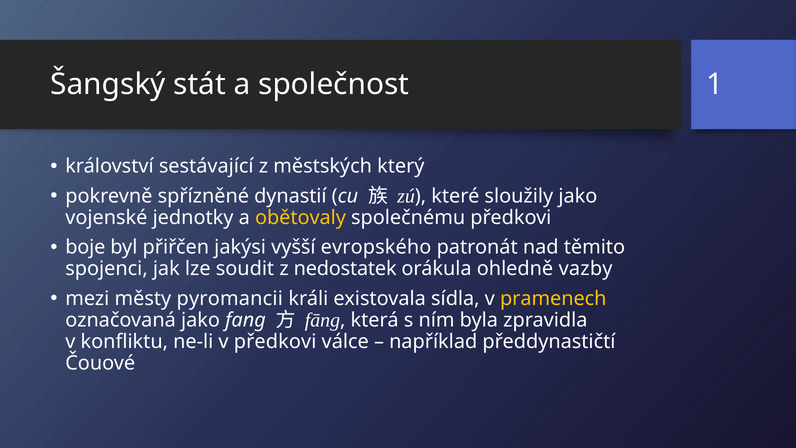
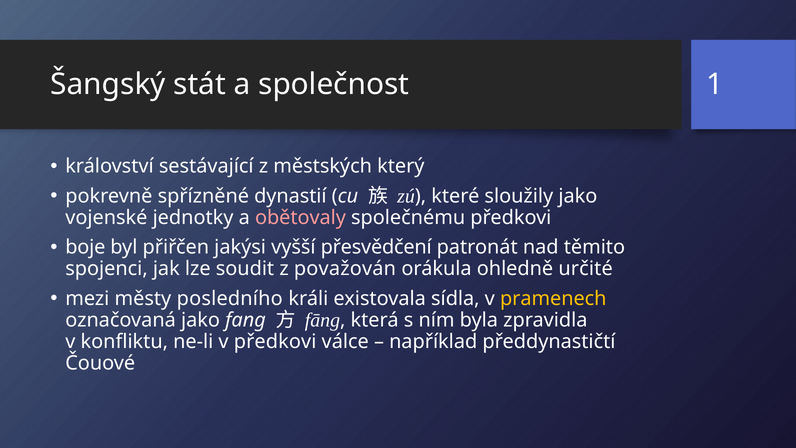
obětovaly colour: yellow -> pink (300, 217)
evropského: evropského -> přesvědčení (376, 247)
nedostatek: nedostatek -> považován (345, 269)
vazby: vazby -> určité (586, 269)
pyromancii: pyromancii -> posledního (230, 298)
